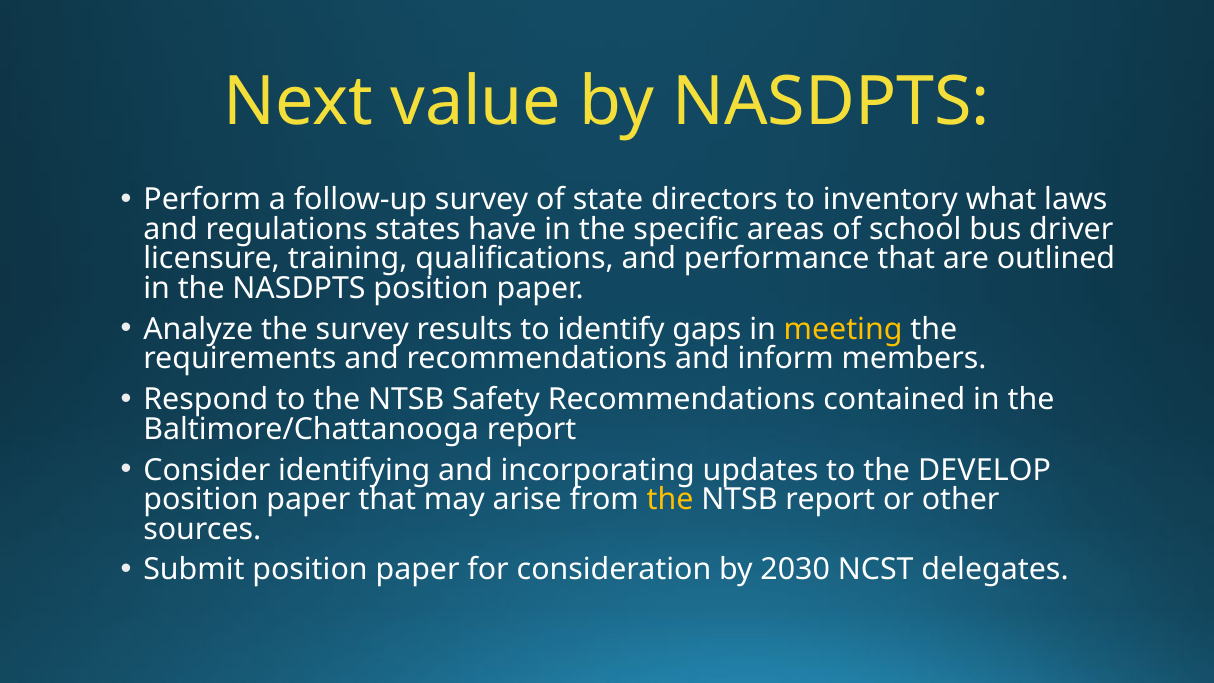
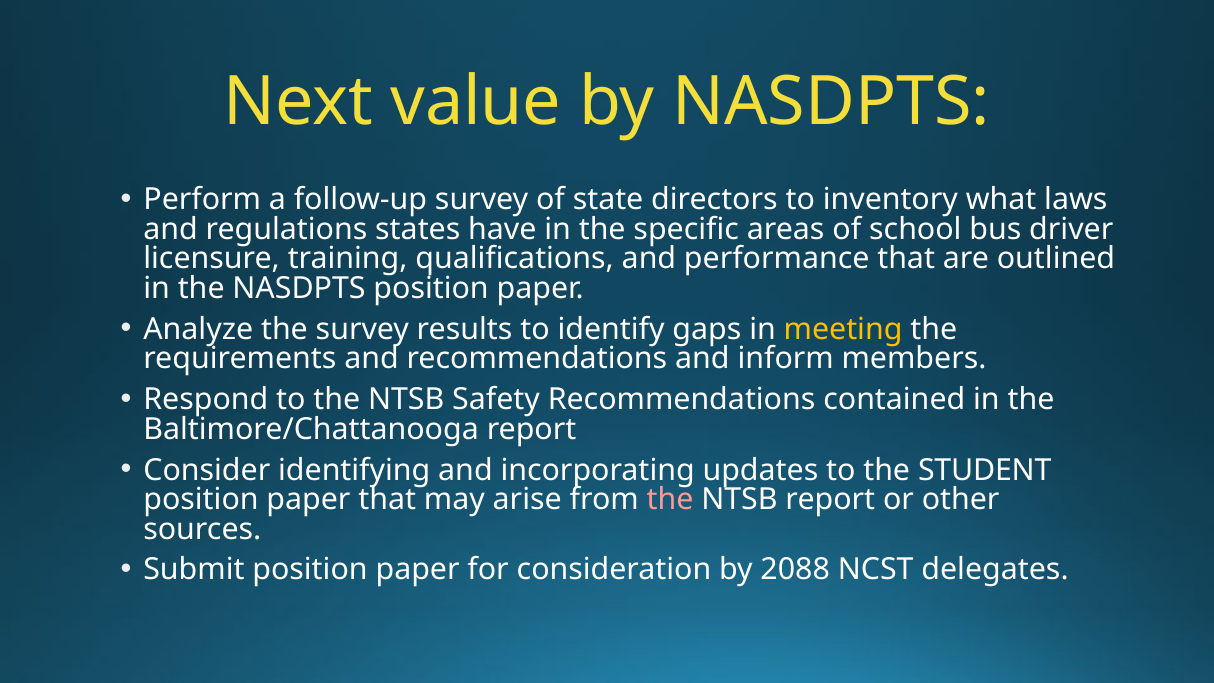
DEVELOP: DEVELOP -> STUDENT (985, 470)
the colour: yellow -> pink (670, 499)
2030: 2030 -> 2088 (795, 570)
